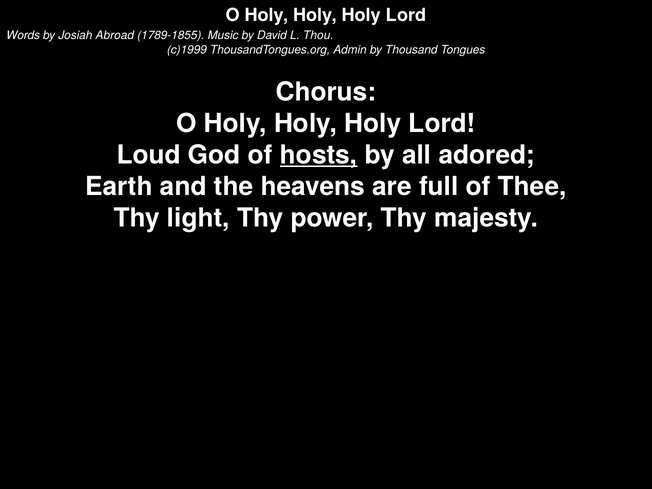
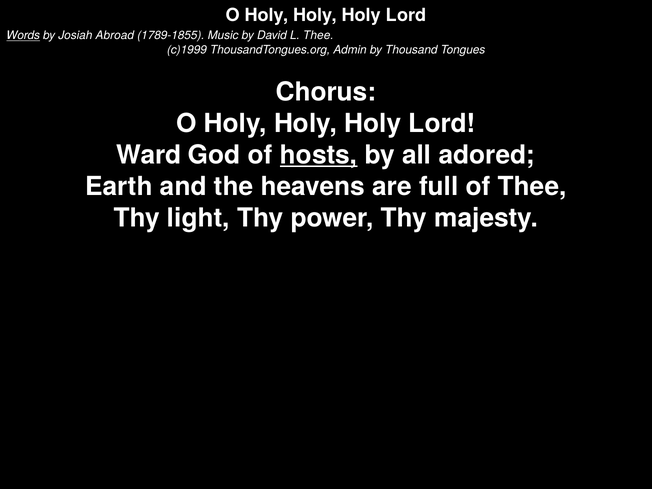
Words underline: none -> present (23, 36)
L Thou: Thou -> Thee (318, 36)
Loud: Loud -> Ward (149, 155)
